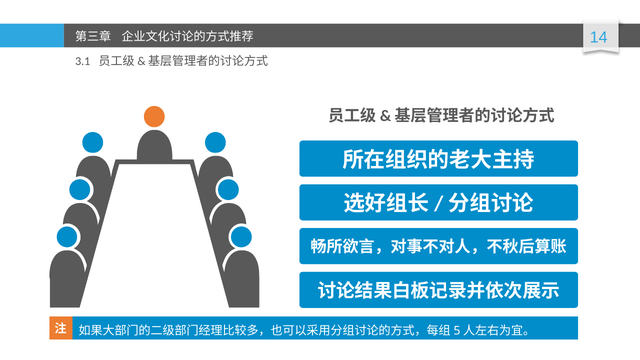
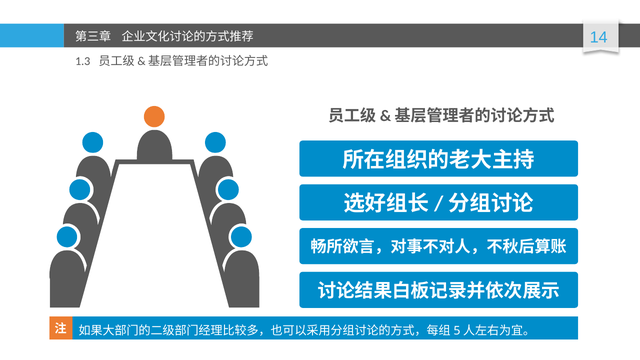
3.1: 3.1 -> 1.3 (83, 61)
